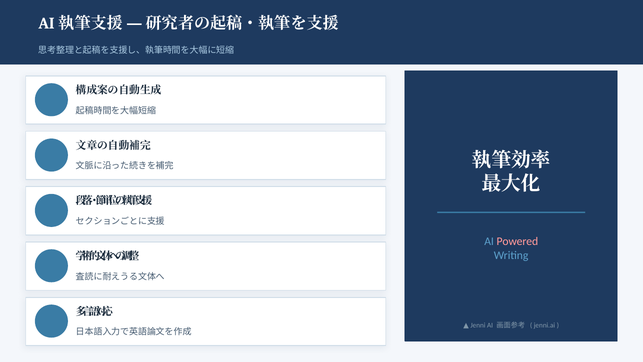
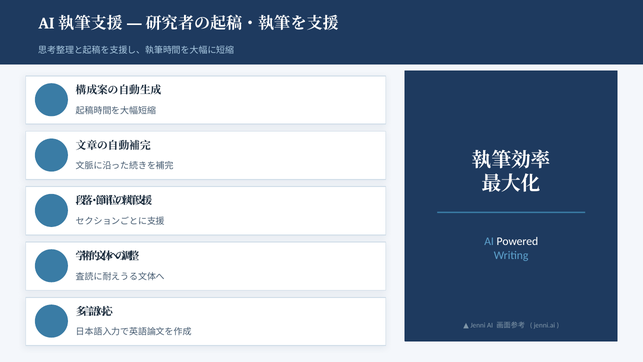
Powered colour: pink -> white (517, 241)
